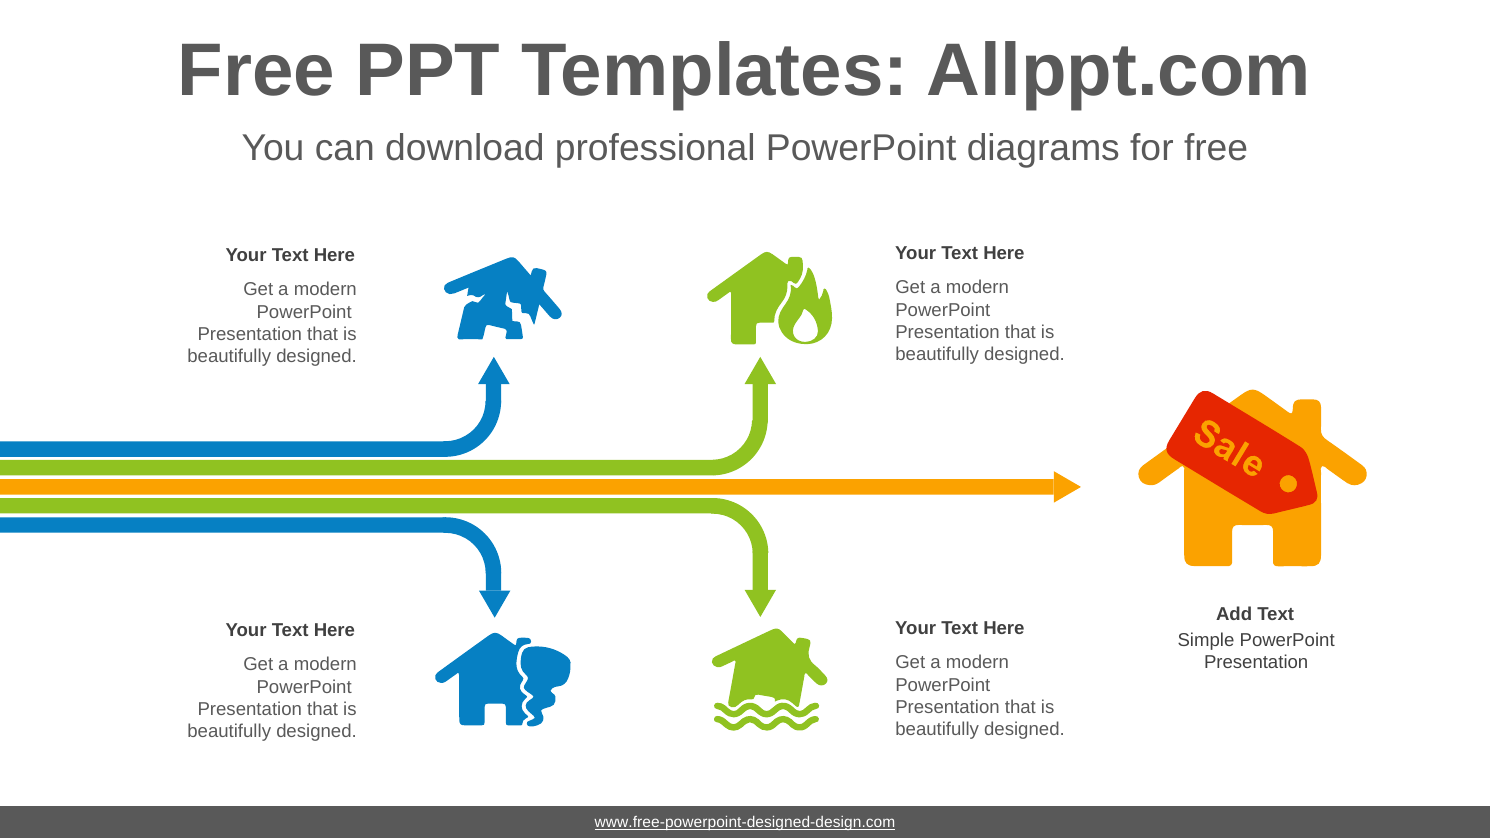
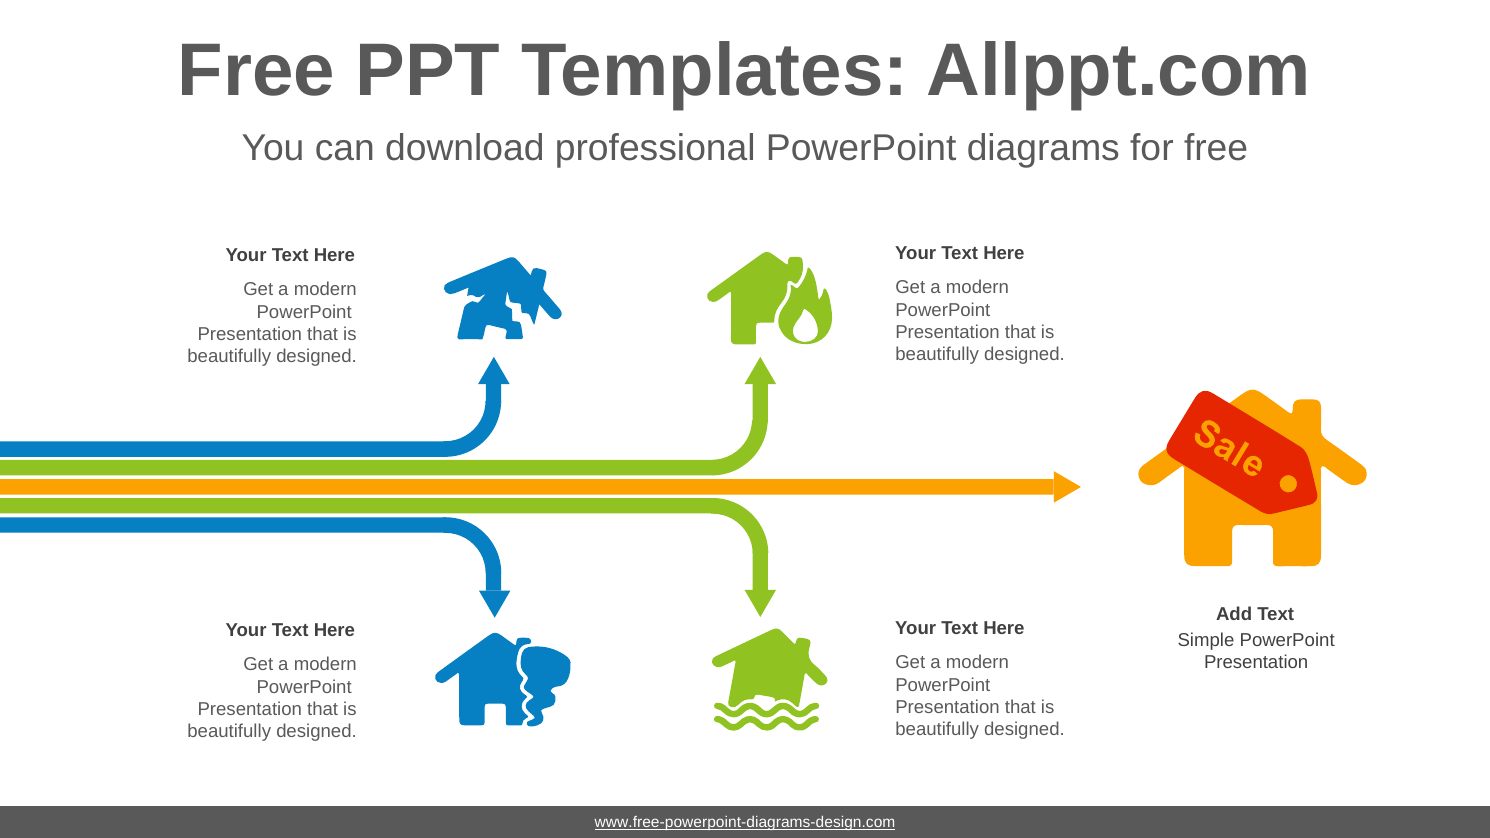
www.free-powerpoint-designed-design.com: www.free-powerpoint-designed-design.com -> www.free-powerpoint-diagrams-design.com (745, 822)
